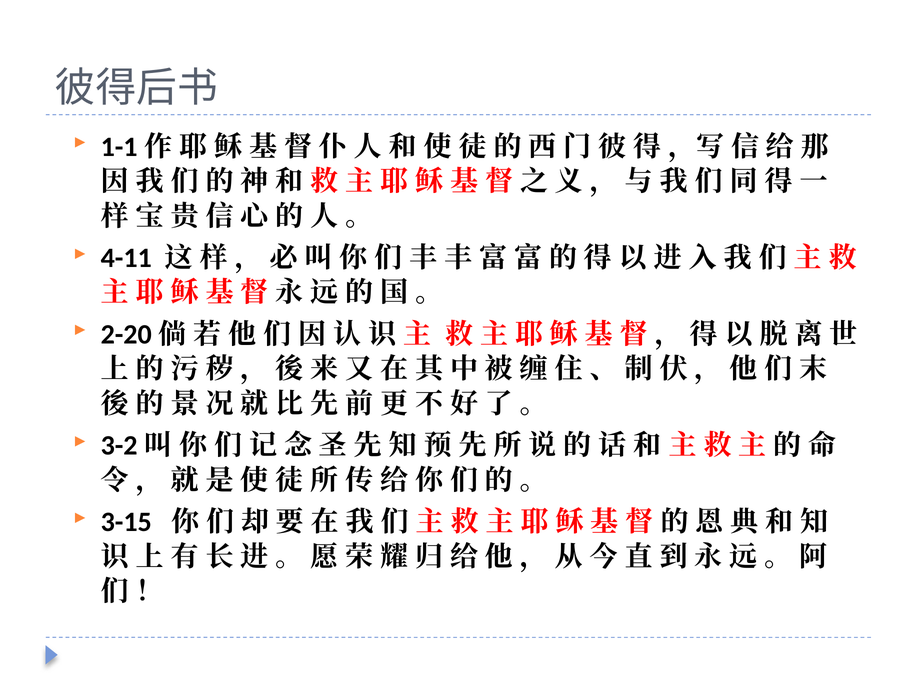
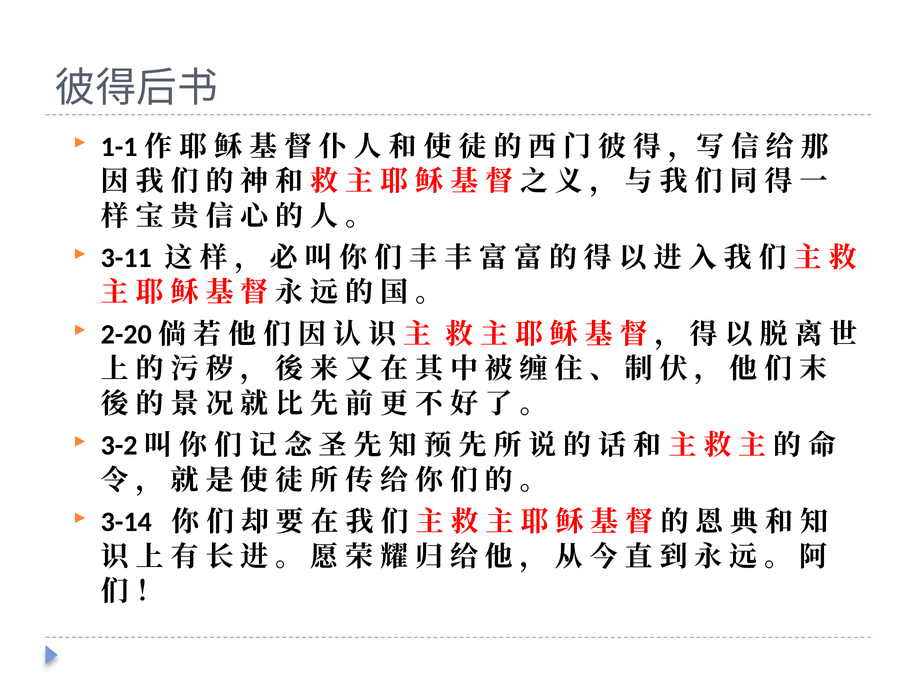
4-11: 4-11 -> 3-11 (126, 258)
3-15: 3-15 -> 3-14 (126, 522)
